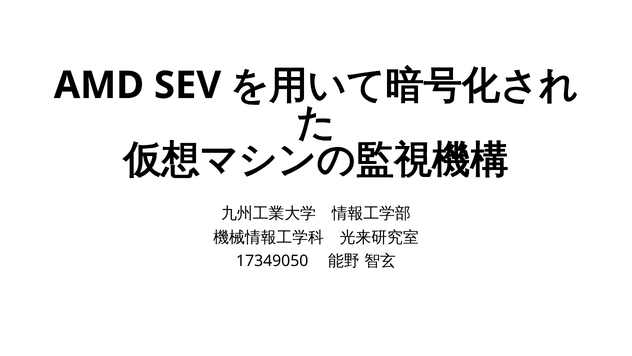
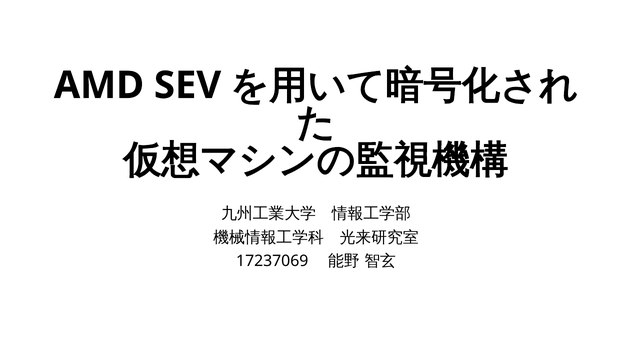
17349050: 17349050 -> 17237069 (272, 261)
